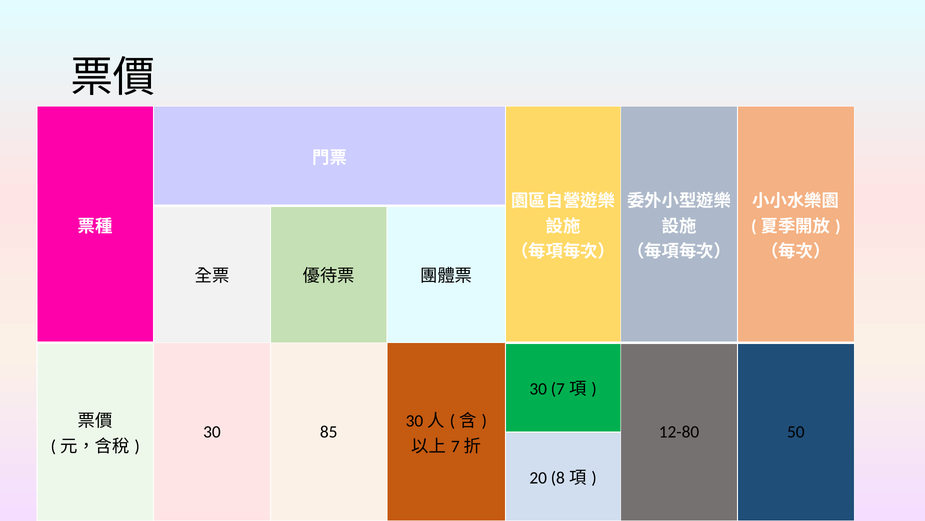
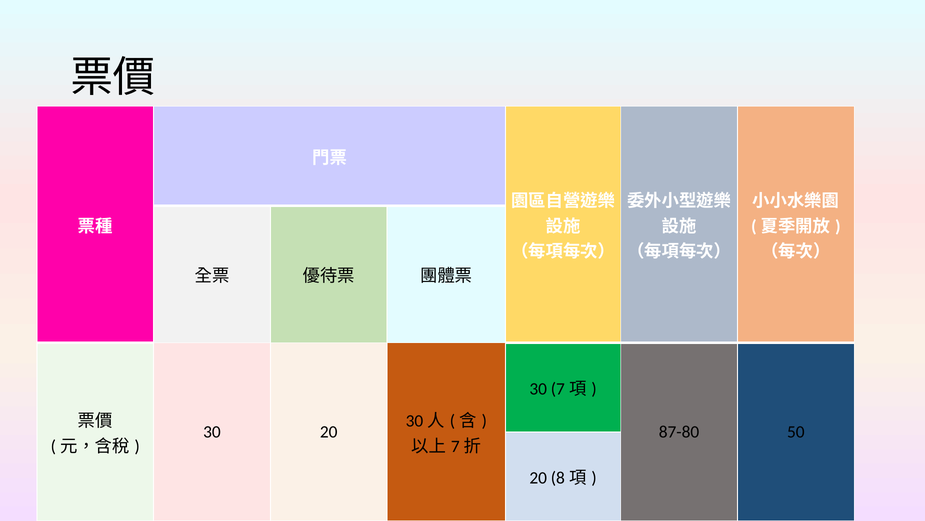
30 85: 85 -> 20 (329, 431)
12-80: 12-80 -> 87-80 (679, 431)
